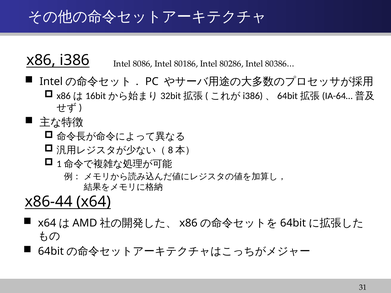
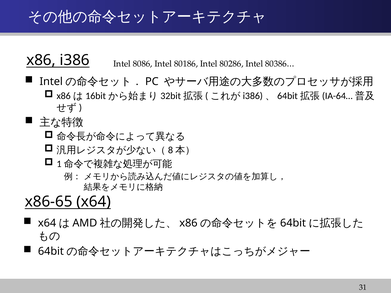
x86-44: x86-44 -> x86-65 (49, 202)
